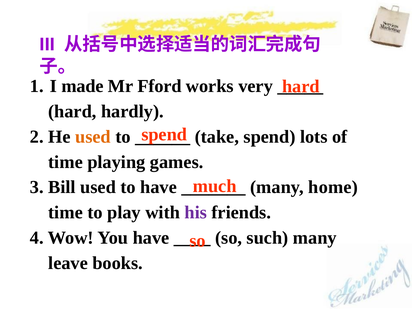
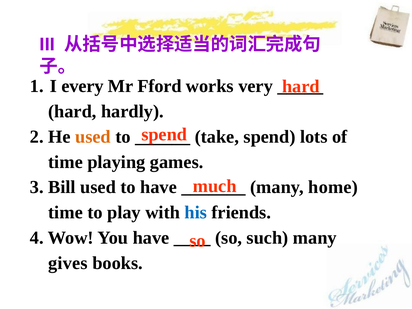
made: made -> every (83, 86)
his colour: purple -> blue (196, 213)
leave: leave -> gives (68, 263)
